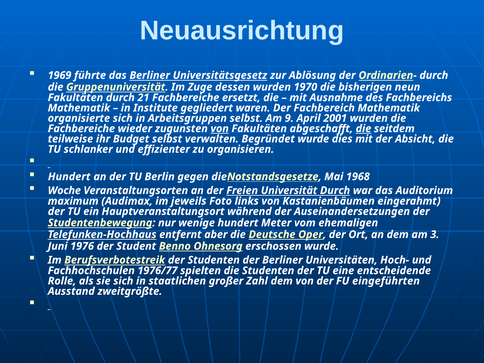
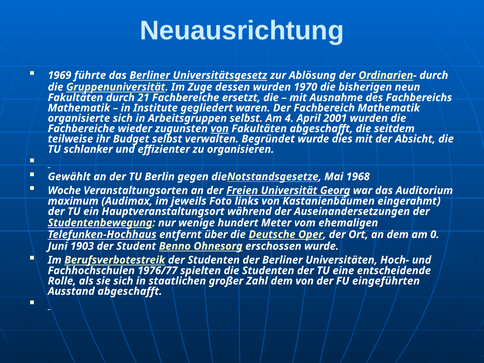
9: 9 -> 4 (289, 118)
die underline: present -> none (363, 129)
Hundert: Hundert -> Gewählt (69, 177)
Universität Durch: Durch -> Georg (335, 190)
aber: aber -> über (216, 235)
3: 3 -> 0 (435, 235)
1976: 1976 -> 1903 (82, 246)
Ausstand zweitgrößte: zweitgrößte -> abgeschafft (130, 291)
